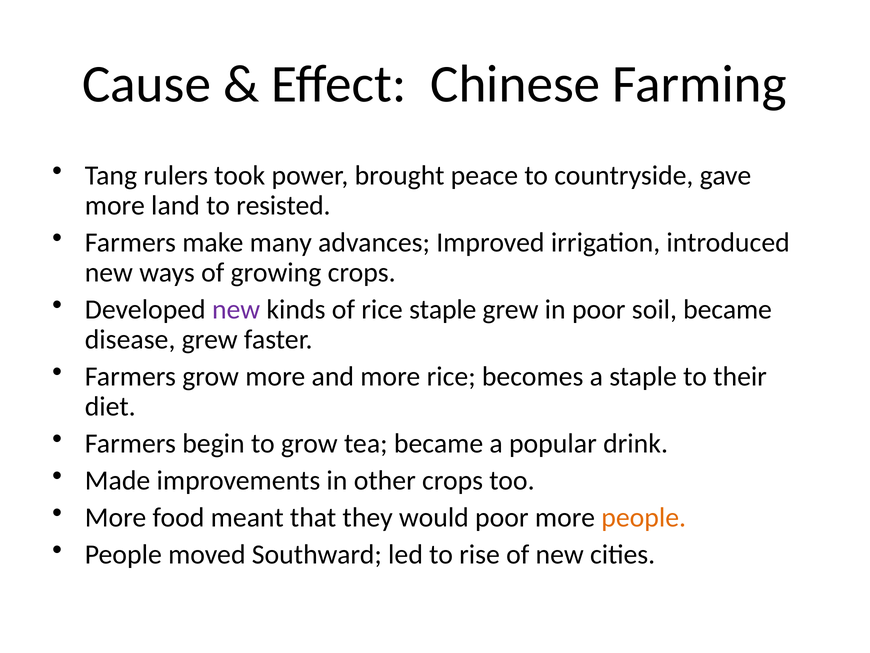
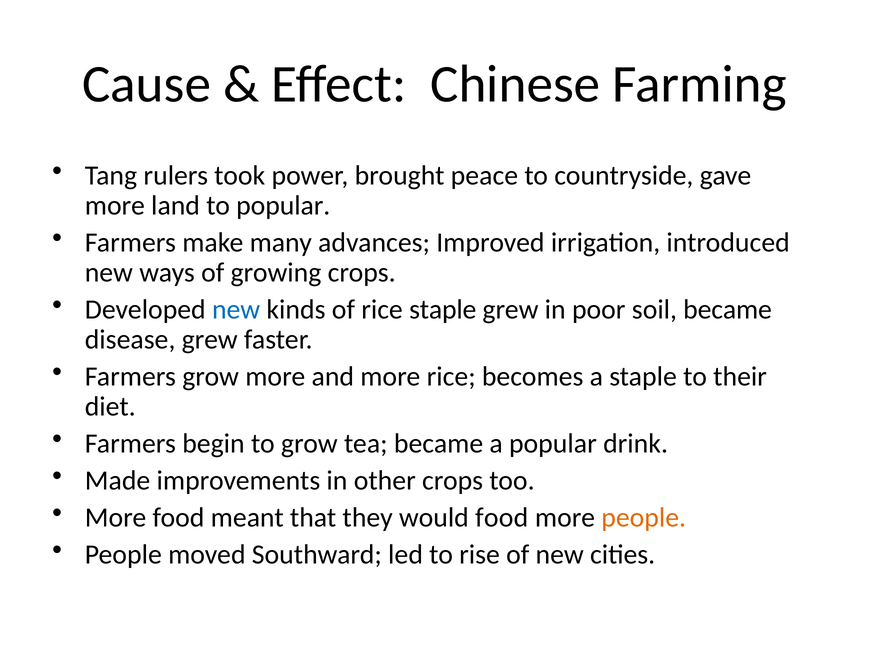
to resisted: resisted -> popular (283, 205)
new colour: purple -> blue (236, 309)
would poor: poor -> food (502, 517)
